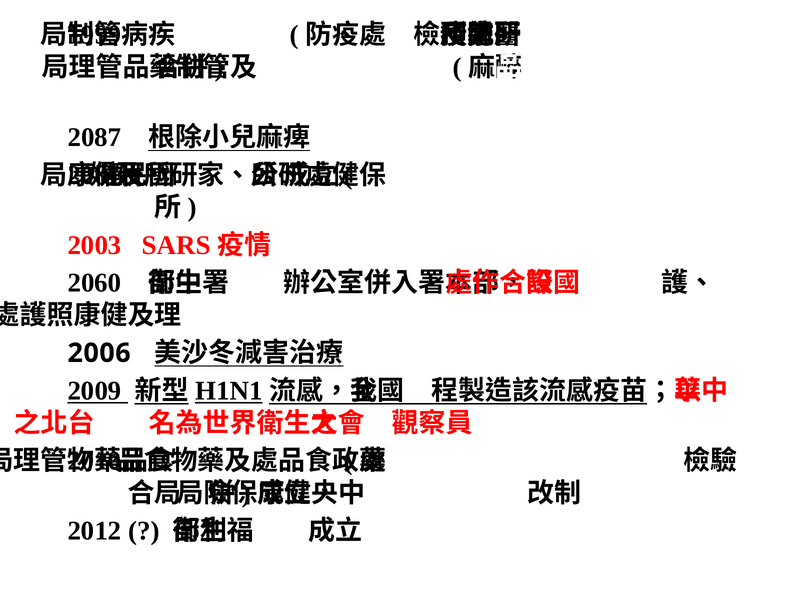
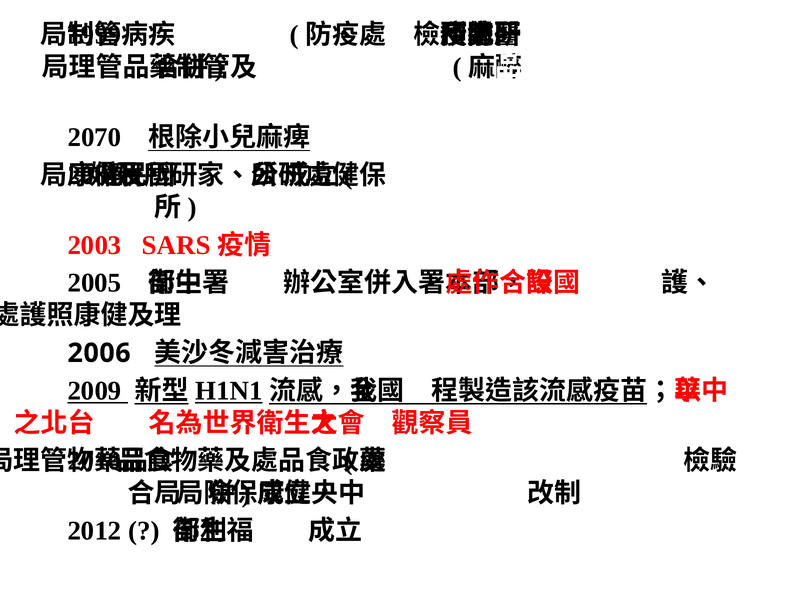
2087: 2087 -> 2070 (94, 138)
2060: 2060 -> 2005 (94, 283)
